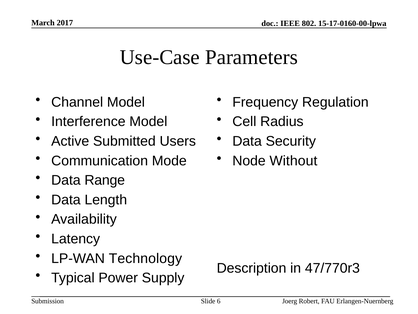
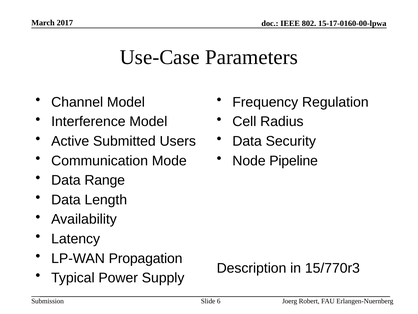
Without: Without -> Pipeline (294, 161)
Technology: Technology -> Propagation (146, 258)
47/770r3: 47/770r3 -> 15/770r3 (332, 268)
